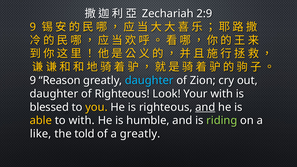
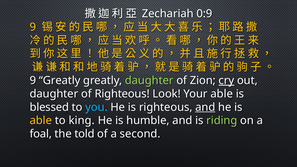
2:9: 2:9 -> 0:9 (204, 14)
9 Reason: Reason -> Greatly (60, 80)
daughter colour: light blue -> light green (149, 80)
cry underline: none -> present (226, 80)
Your with: with -> able (222, 94)
you colour: yellow -> light blue (96, 107)
to with: with -> king (82, 121)
like: like -> foal (41, 134)
a greatly: greatly -> second (140, 134)
